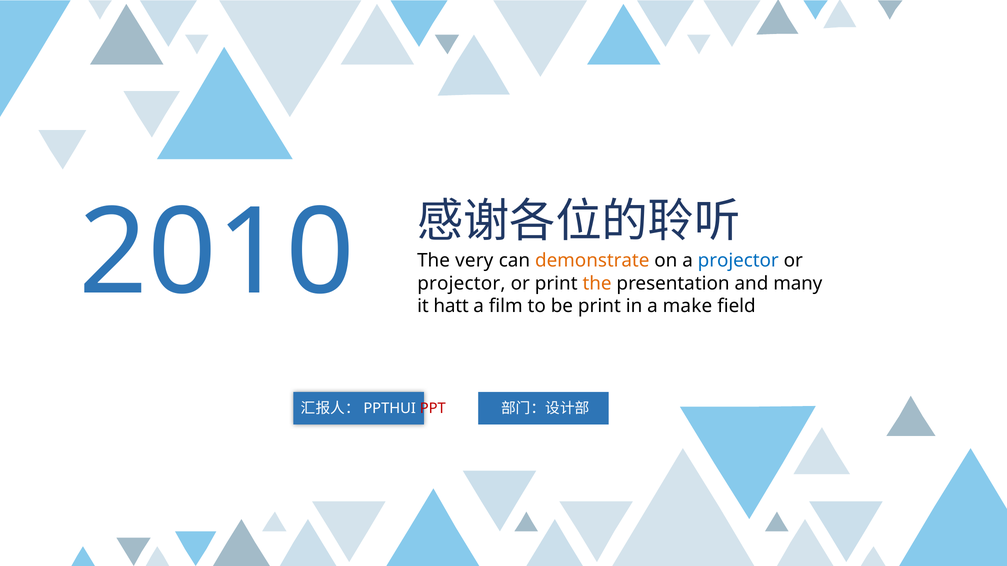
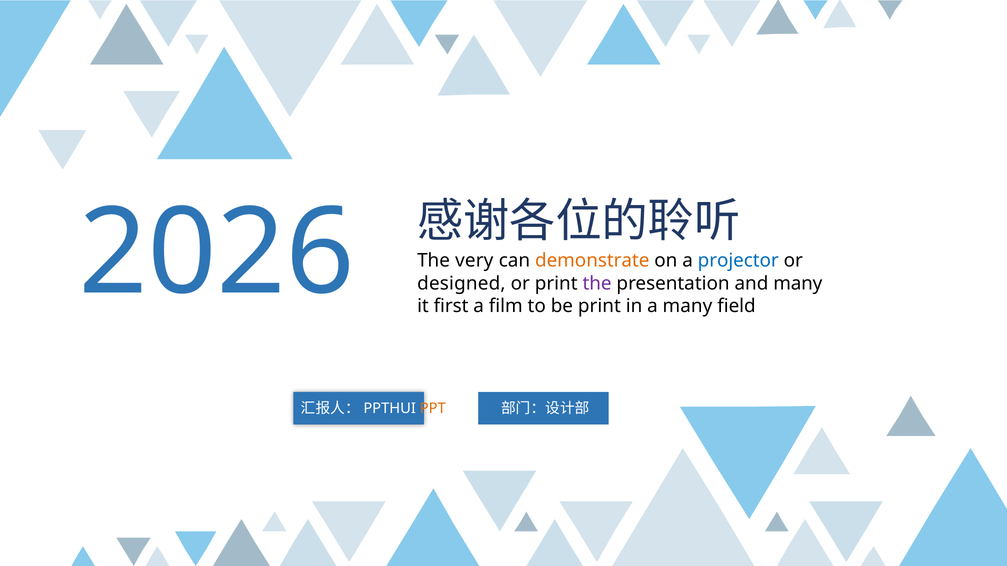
2010: 2010 -> 2026 (217, 253)
projector: projector -> designed (461, 284)
the colour: orange -> purple (597, 284)
hatt: hatt -> first (451, 306)
a make: make -> many (687, 306)
PPT colour: red -> orange (433, 409)
